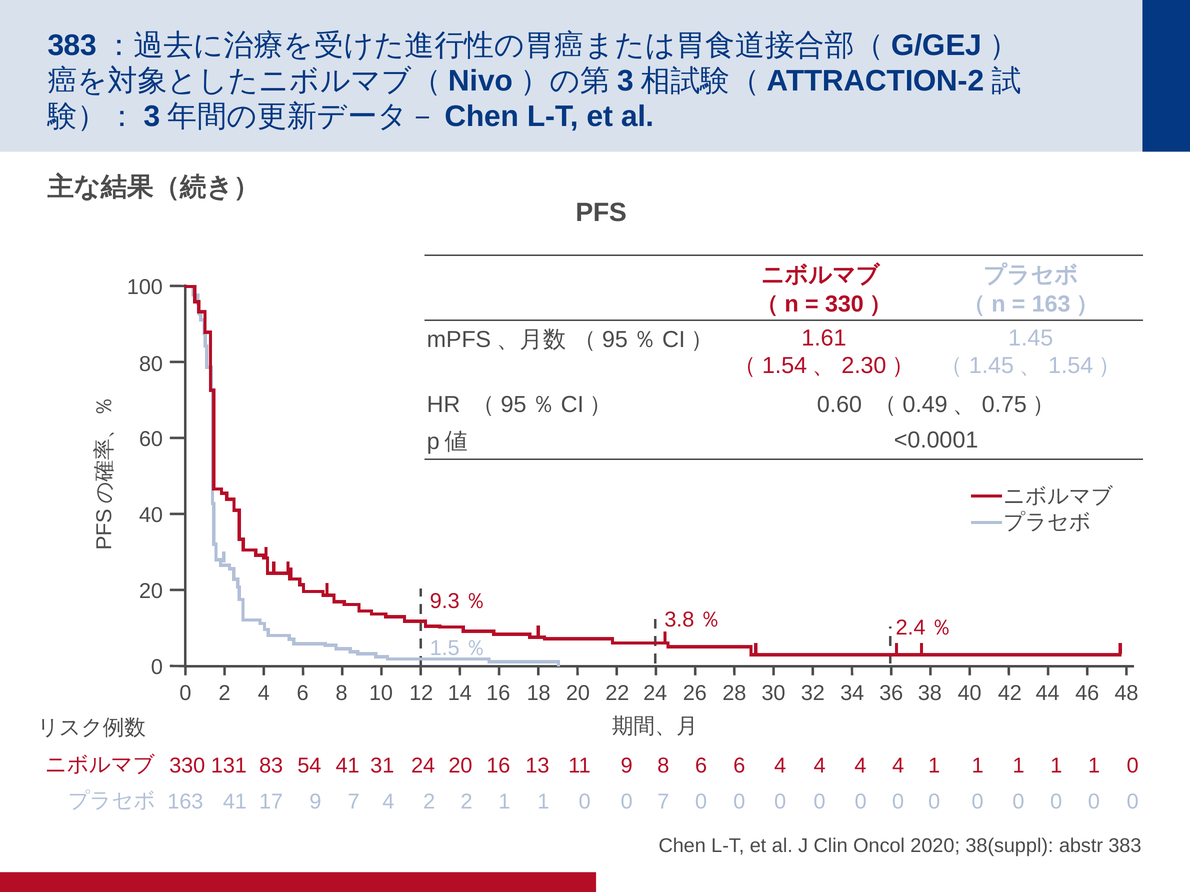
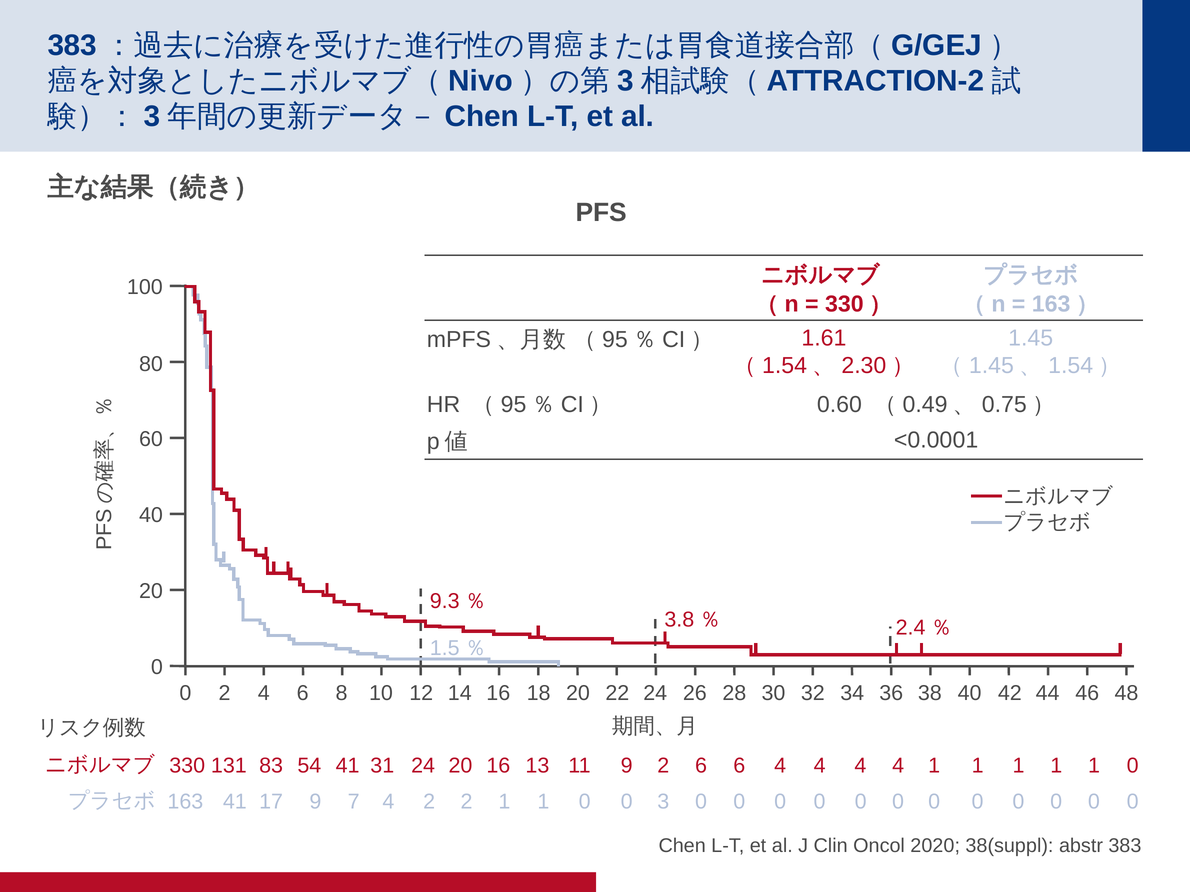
9 8: 8 -> 2 (663, 766)
0 7: 7 -> 3 (663, 802)
